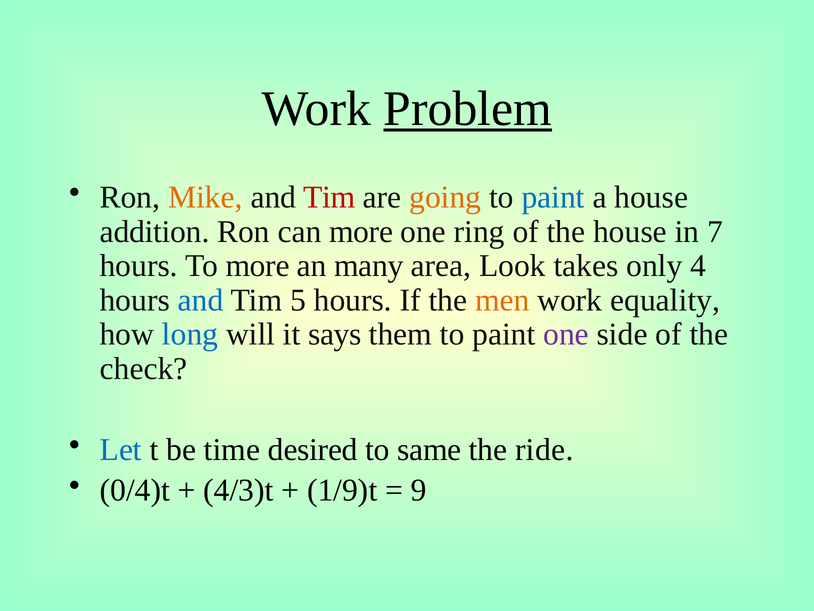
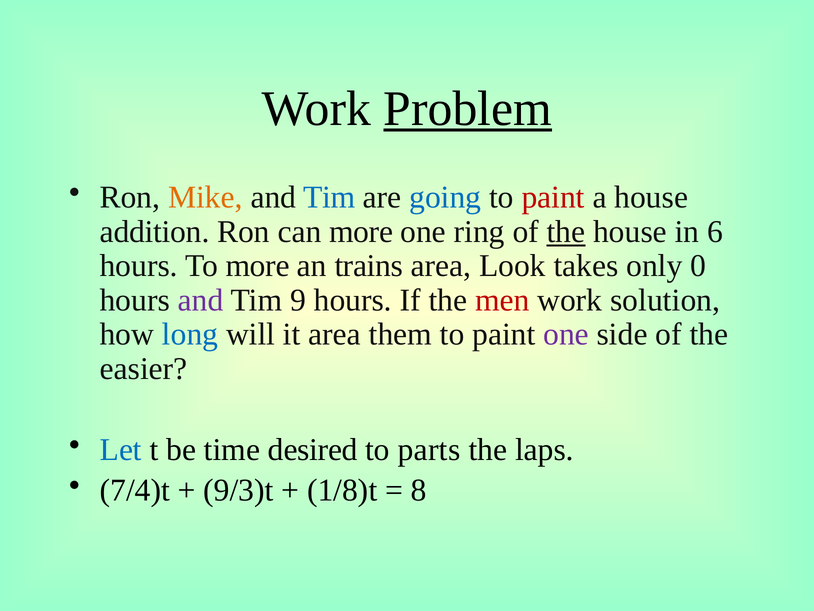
Tim colour: red -> blue (329, 197)
going colour: orange -> blue (445, 197)
paint colour: blue -> red (553, 197)
the underline: none -> present (566, 232)
7: 7 -> 6 (715, 232)
many: many -> trains (369, 266)
4: 4 -> 0 (698, 266)
and colour: blue -> purple (201, 300)
5: 5 -> 9 (298, 300)
men colour: orange -> red (502, 300)
equality: equality -> solution (665, 300)
it says: says -> area (335, 334)
check: check -> easier (144, 368)
same: same -> parts (429, 449)
ride: ride -> laps (544, 449)
0/4)t: 0/4)t -> 7/4)t (135, 490)
4/3)t: 4/3)t -> 9/3)t (238, 490)
1/9)t: 1/9)t -> 1/8)t (342, 490)
9: 9 -> 8 (419, 490)
